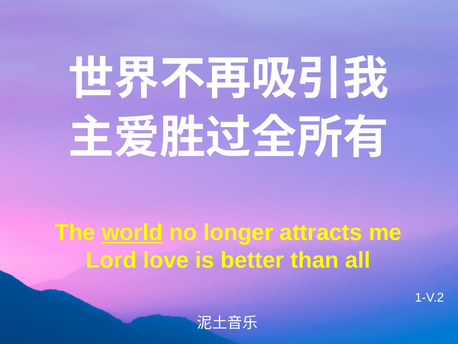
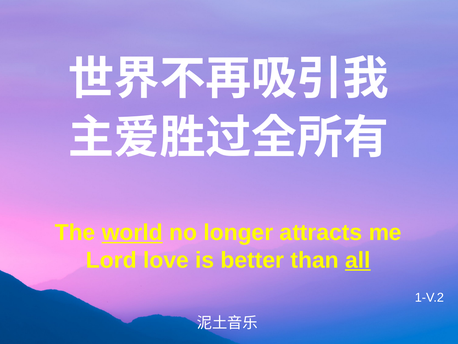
all underline: none -> present (358, 260)
